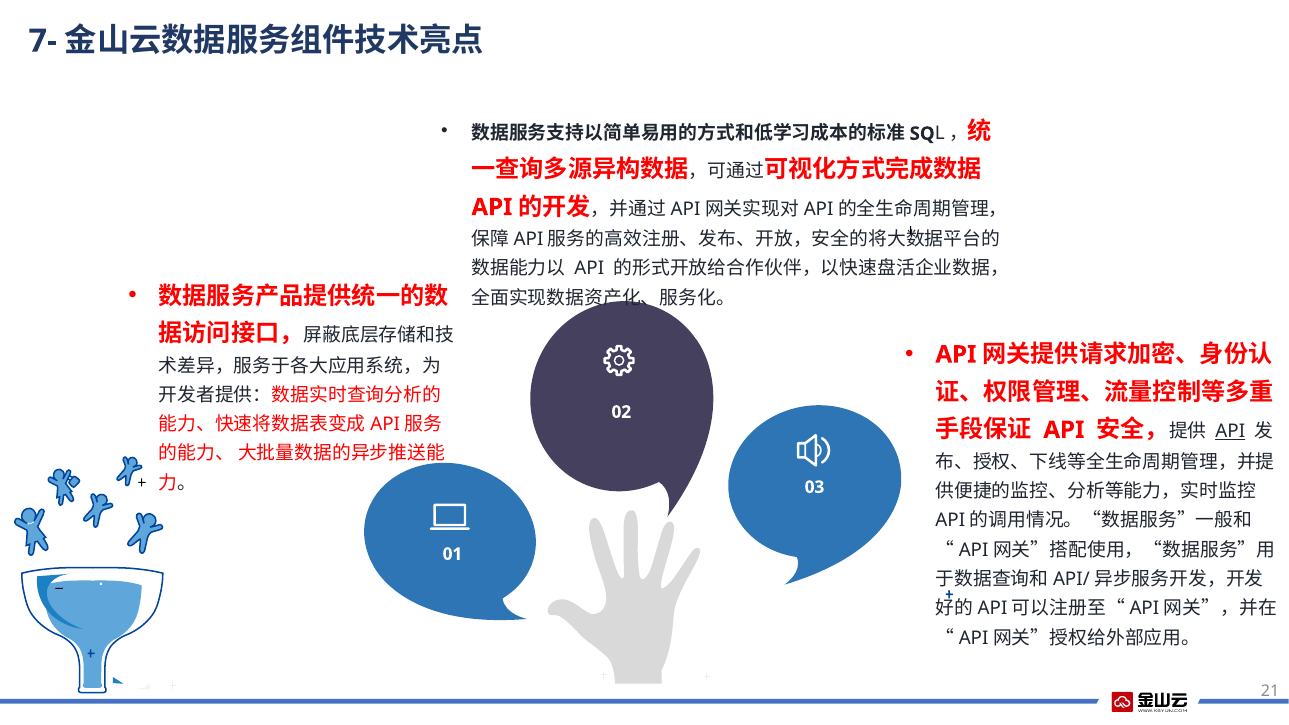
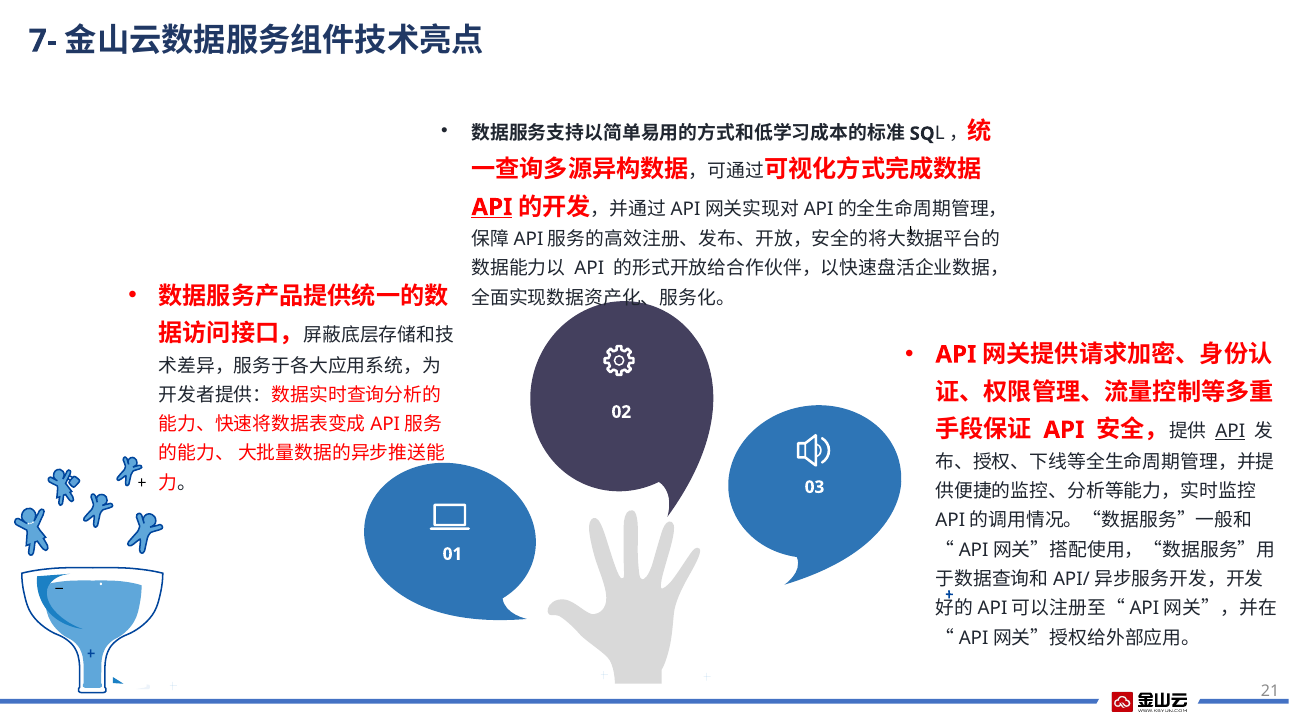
API underline: none -> present (492, 207)
